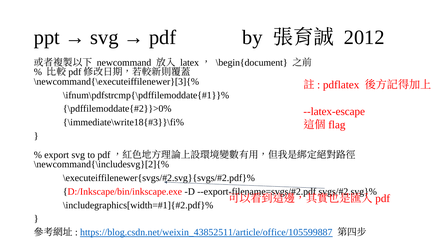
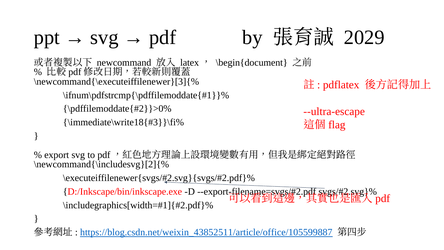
2012: 2012 -> 2029 (364, 37)
--latex-escape: --latex-escape -> --ultra-escape (334, 111)
